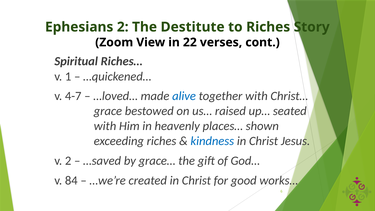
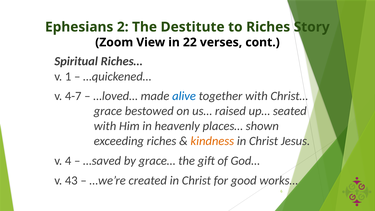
kindness colour: blue -> orange (212, 141)
v 2: 2 -> 4 (68, 161)
84: 84 -> 43 (71, 180)
